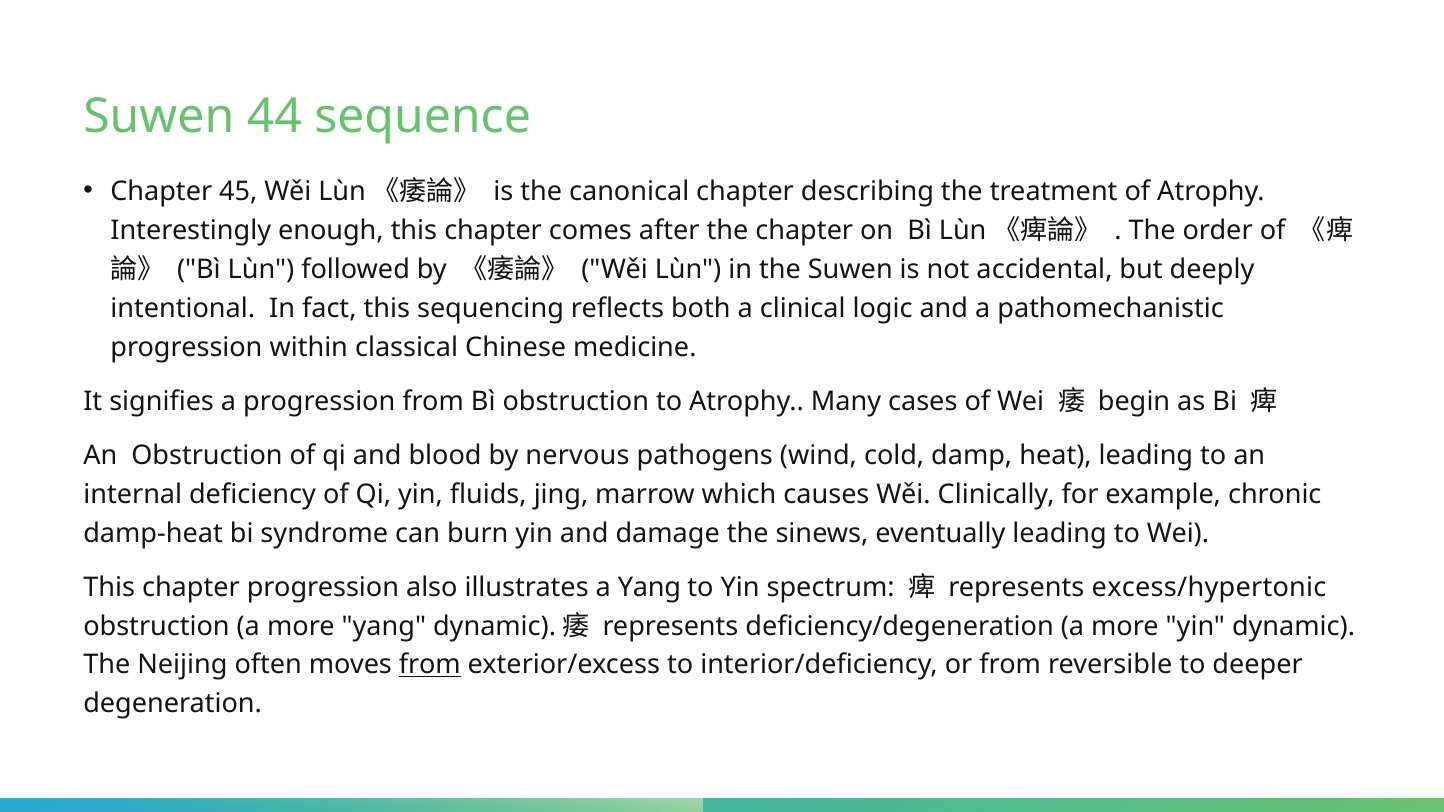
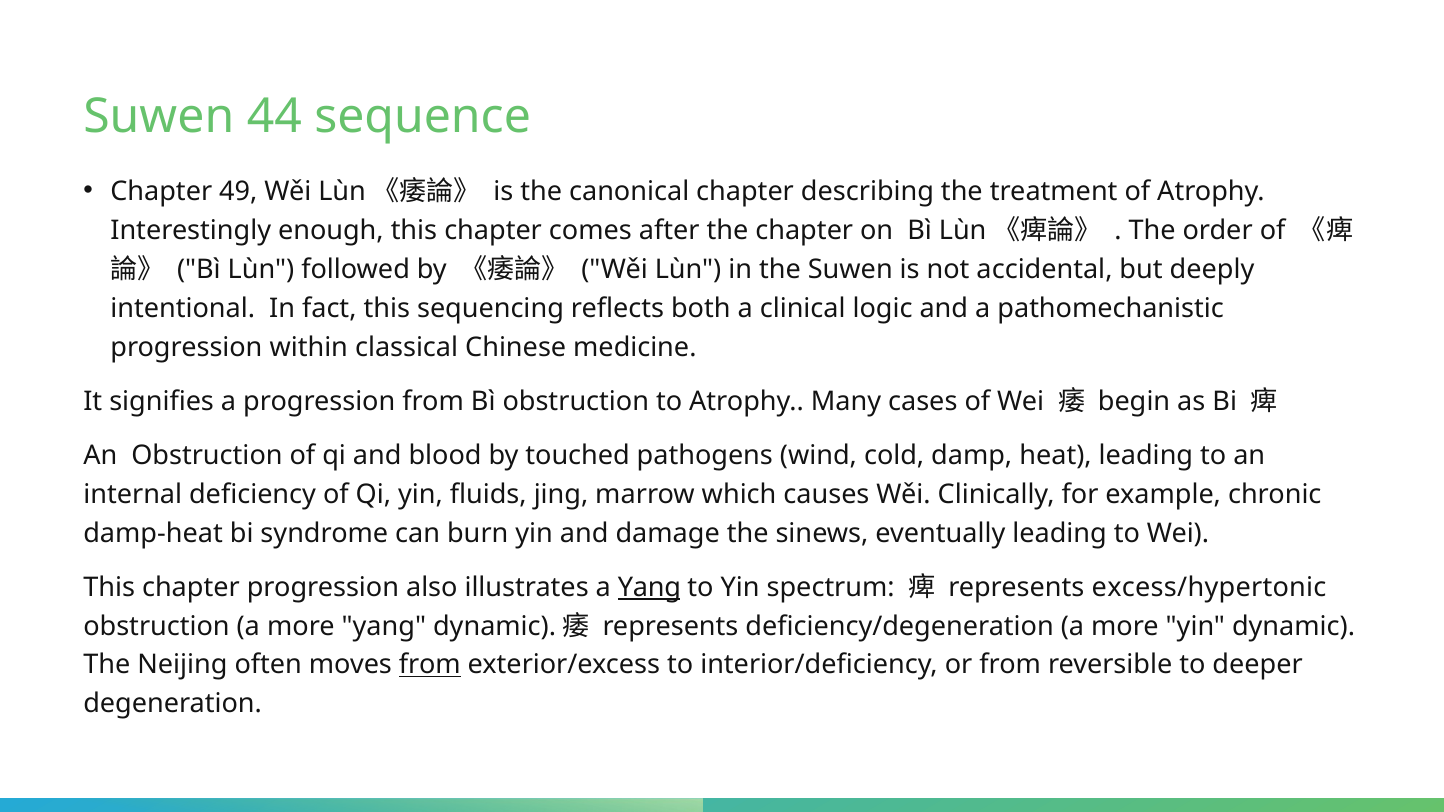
45: 45 -> 49 (238, 191)
nervous: nervous -> touched (578, 455)
Yang underline: none -> present (649, 587)
